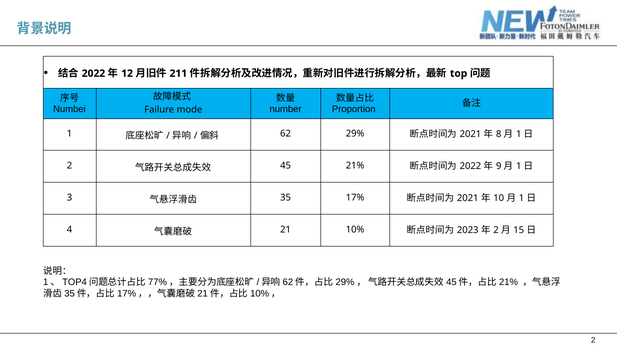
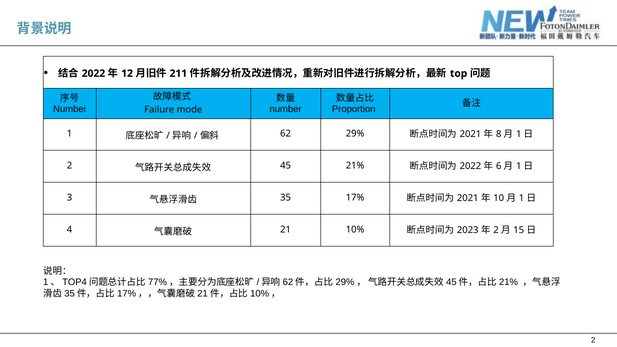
9: 9 -> 6 (499, 166)
